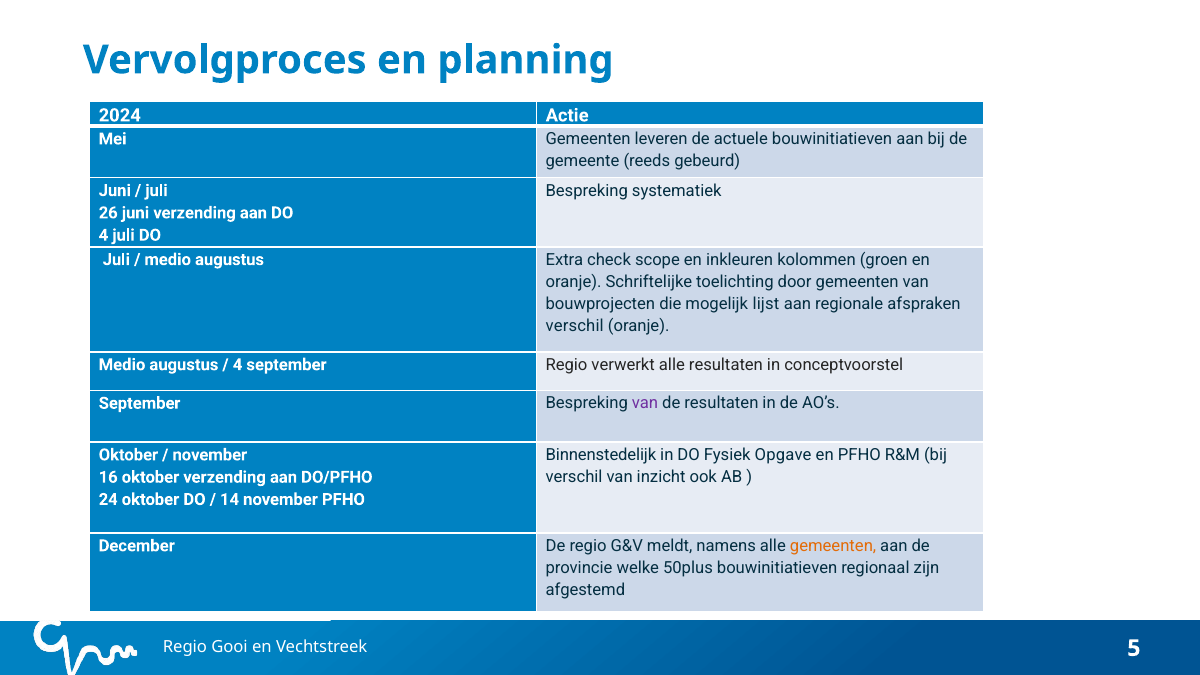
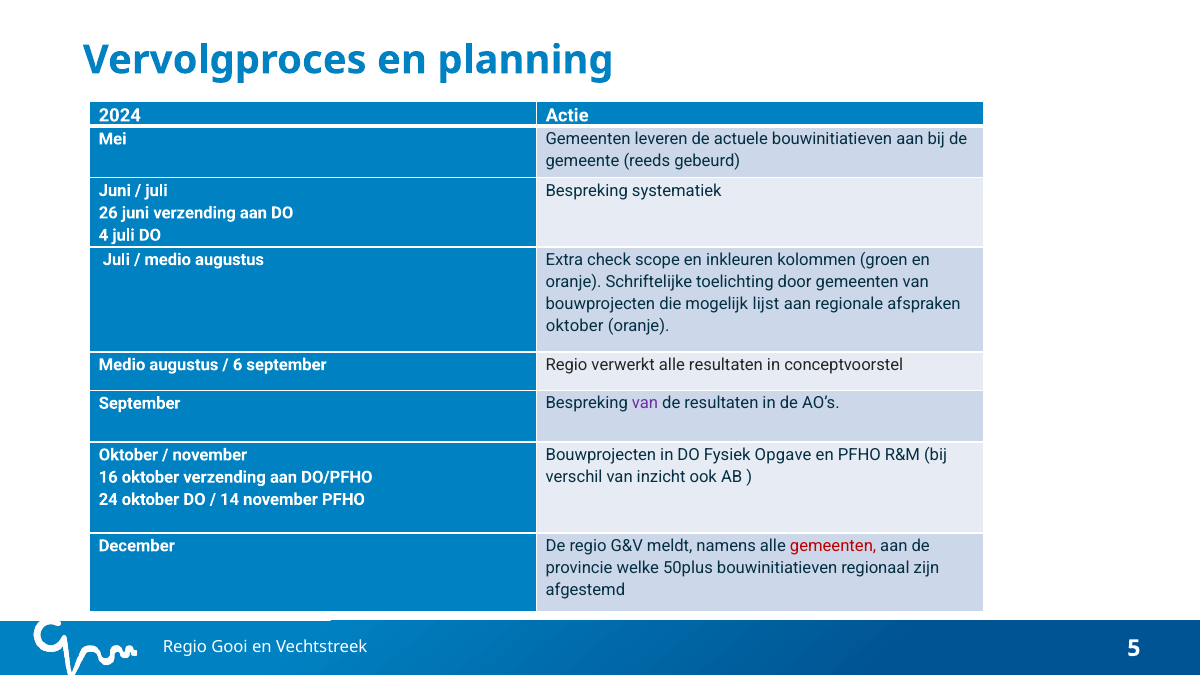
verschil: verschil -> oktober (575, 326)
4: 4 -> 6 (238, 365)
Binnenstedelijk: Binnenstedelijk -> Bouwprojecten (601, 455)
gemeenten colour: orange -> red (833, 546)
